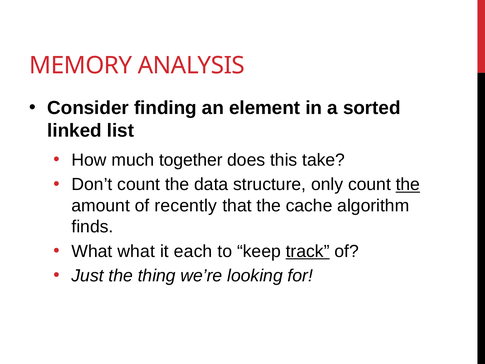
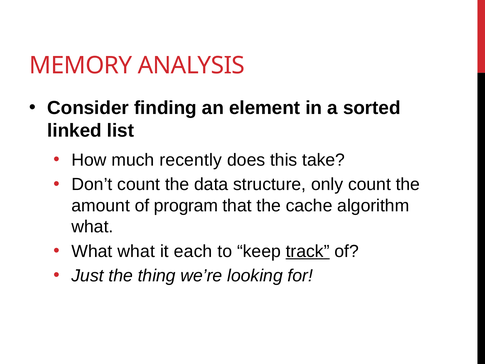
together: together -> recently (191, 160)
the underline: present -> none (408, 184)
recently: recently -> program (186, 205)
finds: finds -> what (92, 227)
